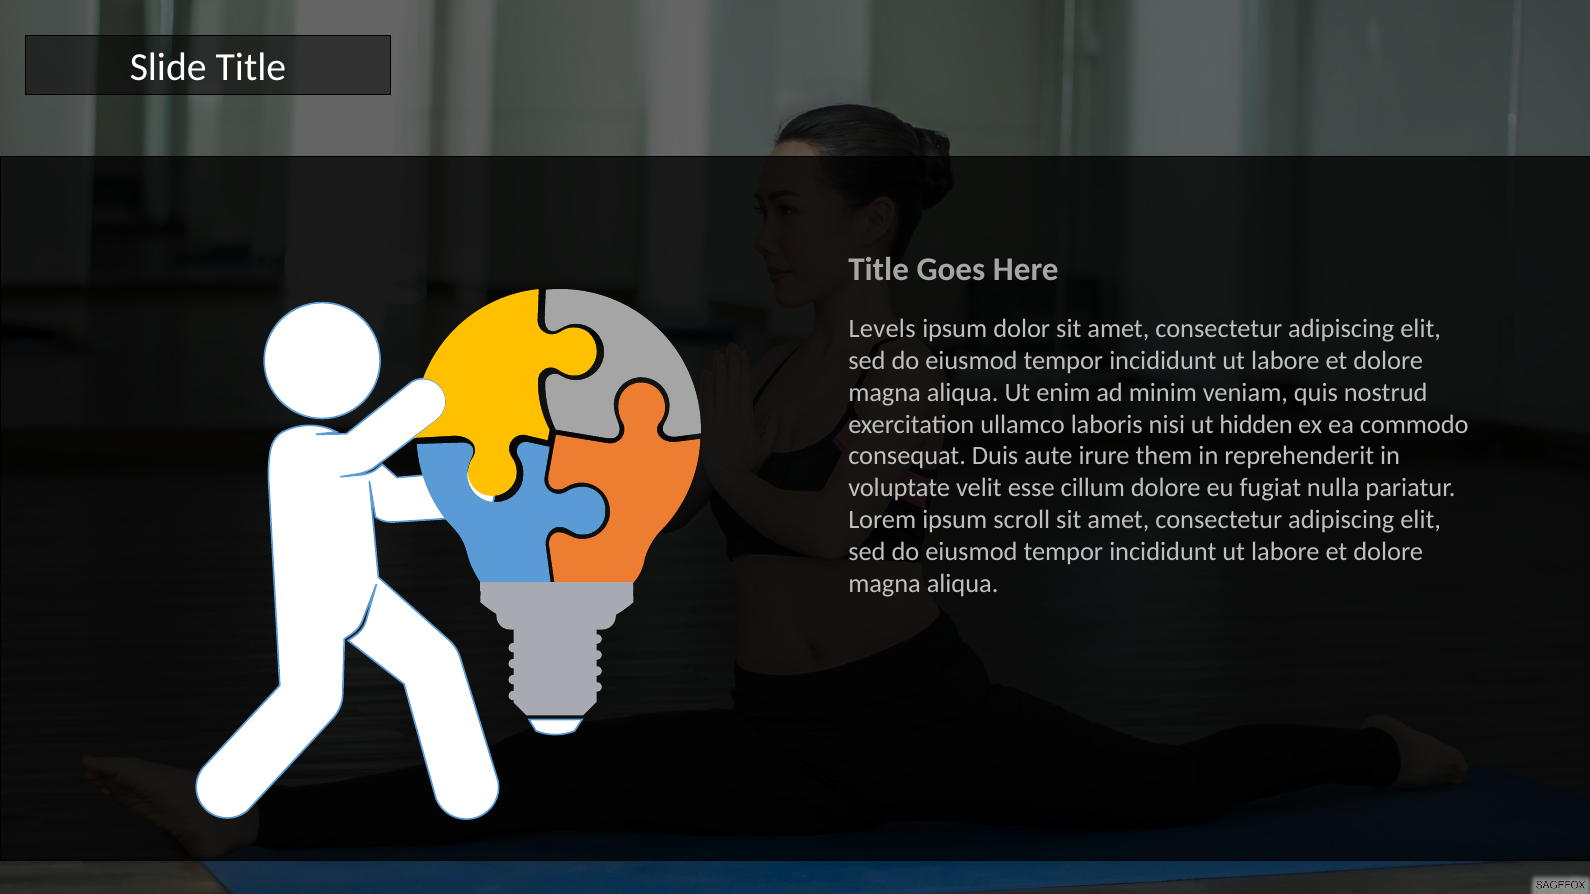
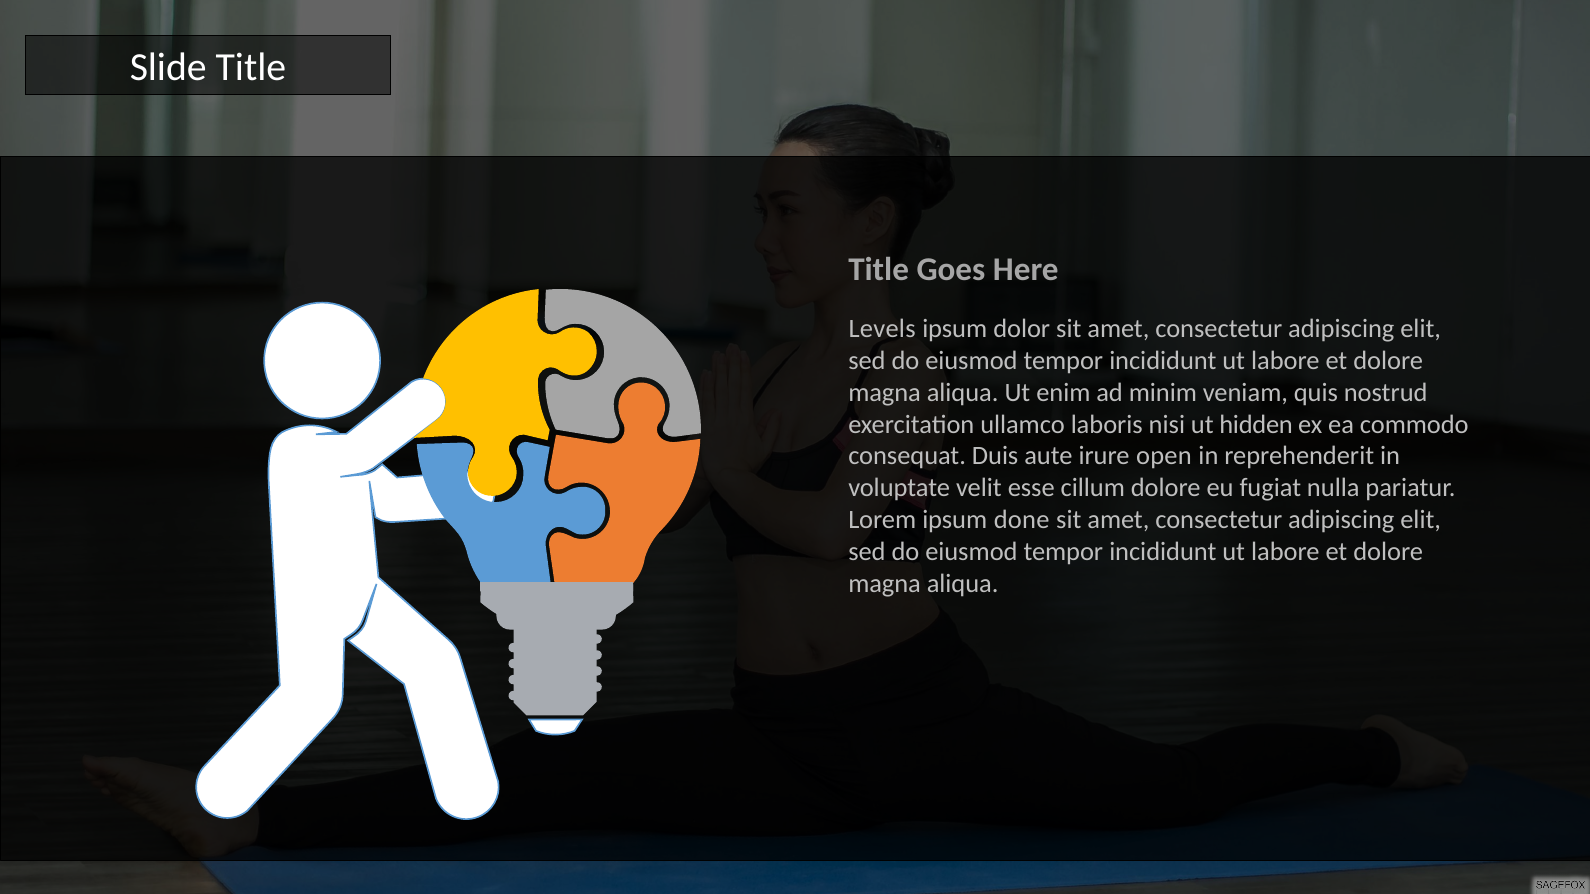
them: them -> open (1164, 456)
scroll: scroll -> done (1022, 520)
